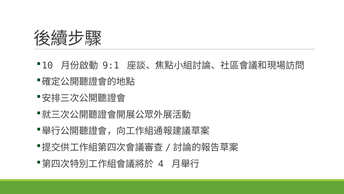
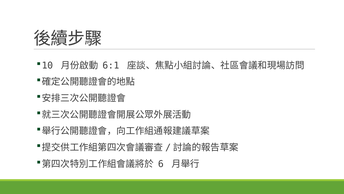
9:1: 9:1 -> 6:1 (111, 65)
4: 4 -> 6 (161, 164)
